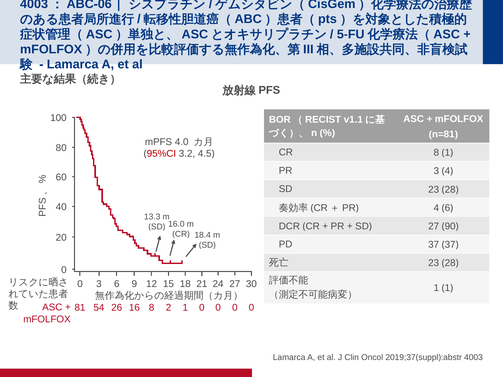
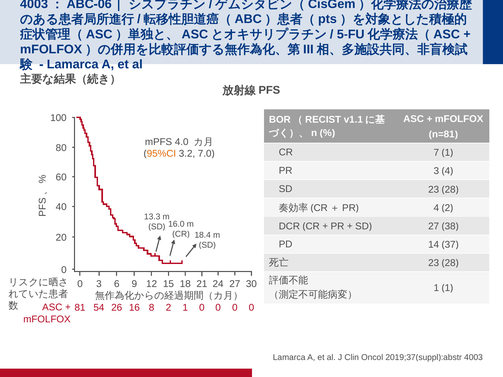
CR 8: 8 -> 7 (436, 153)
95%CI colour: red -> orange (161, 154)
4.5: 4.5 -> 7.0 (205, 154)
6: 6 -> 2 (447, 208)
90: 90 -> 38 (450, 226)
PD 37: 37 -> 14 (434, 245)
